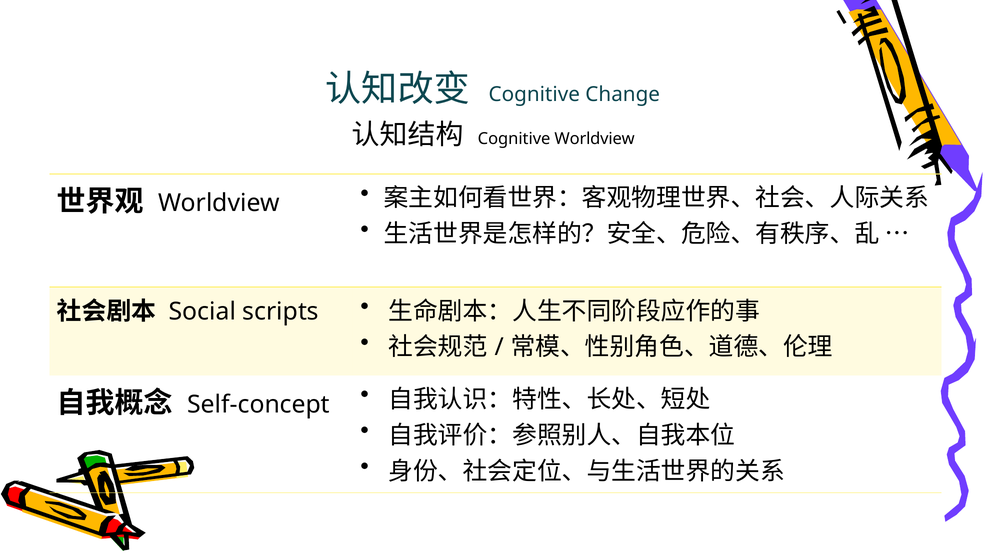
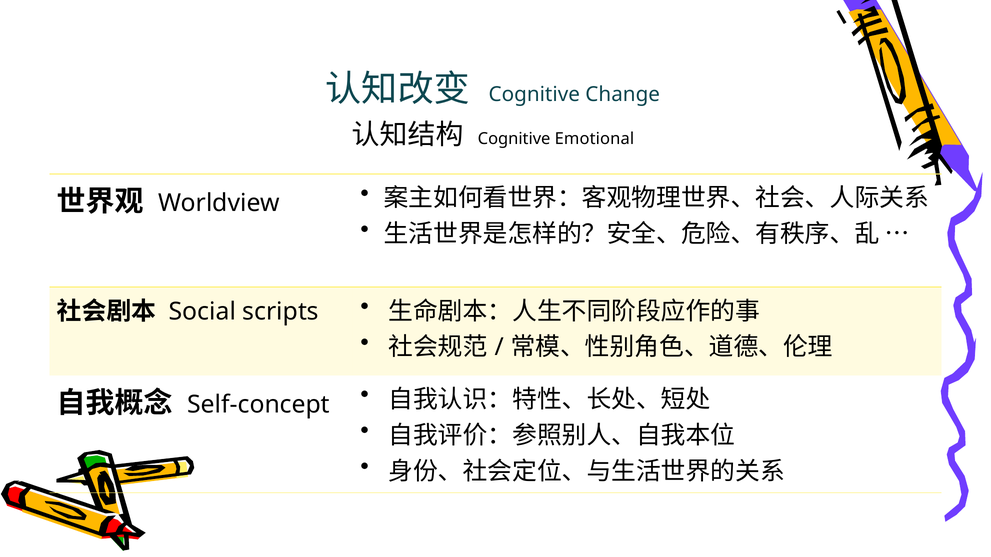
Cognitive Worldview: Worldview -> Emotional (594, 139)
